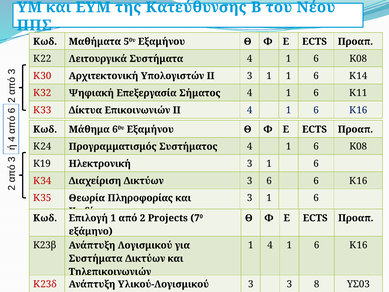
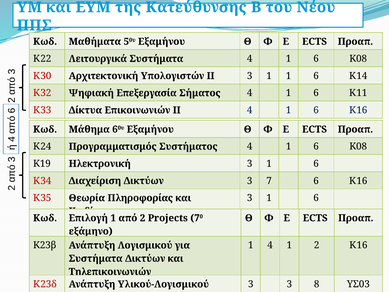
3 6: 6 -> 7 (269, 181)
1 4 1 6: 6 -> 2 (317, 245)
